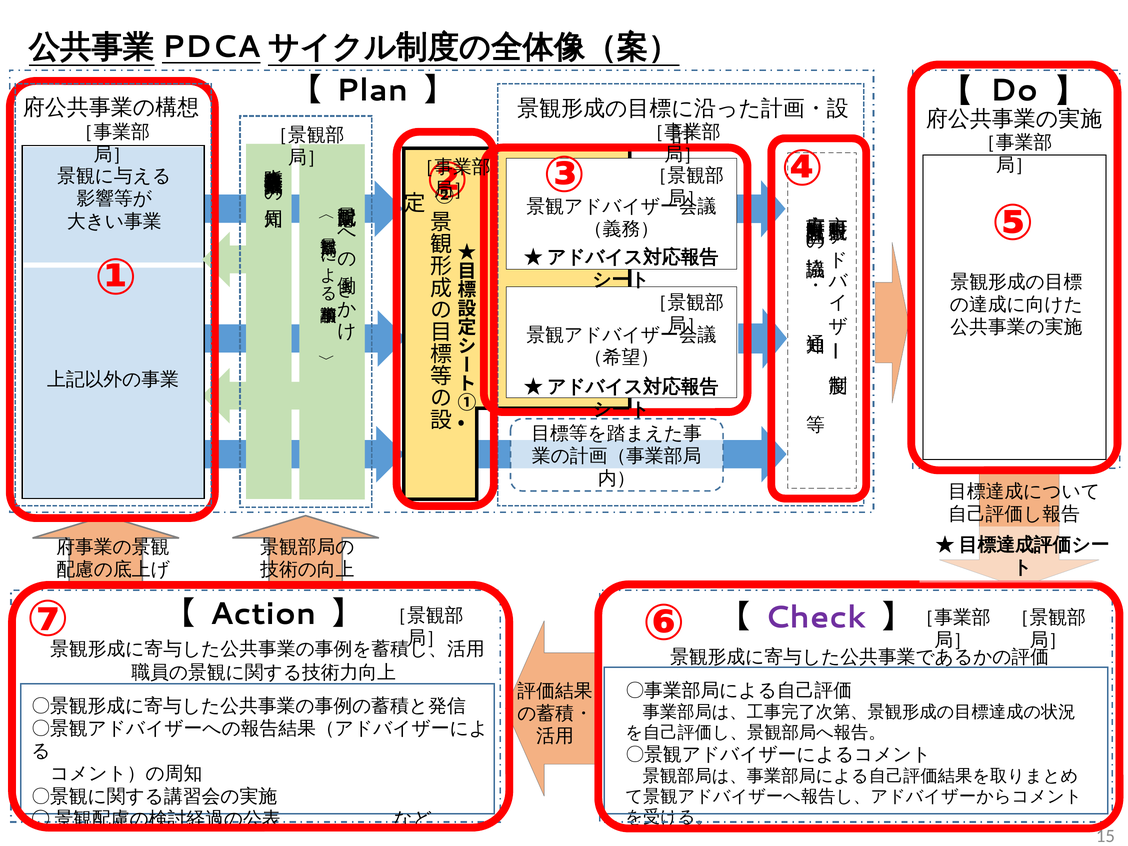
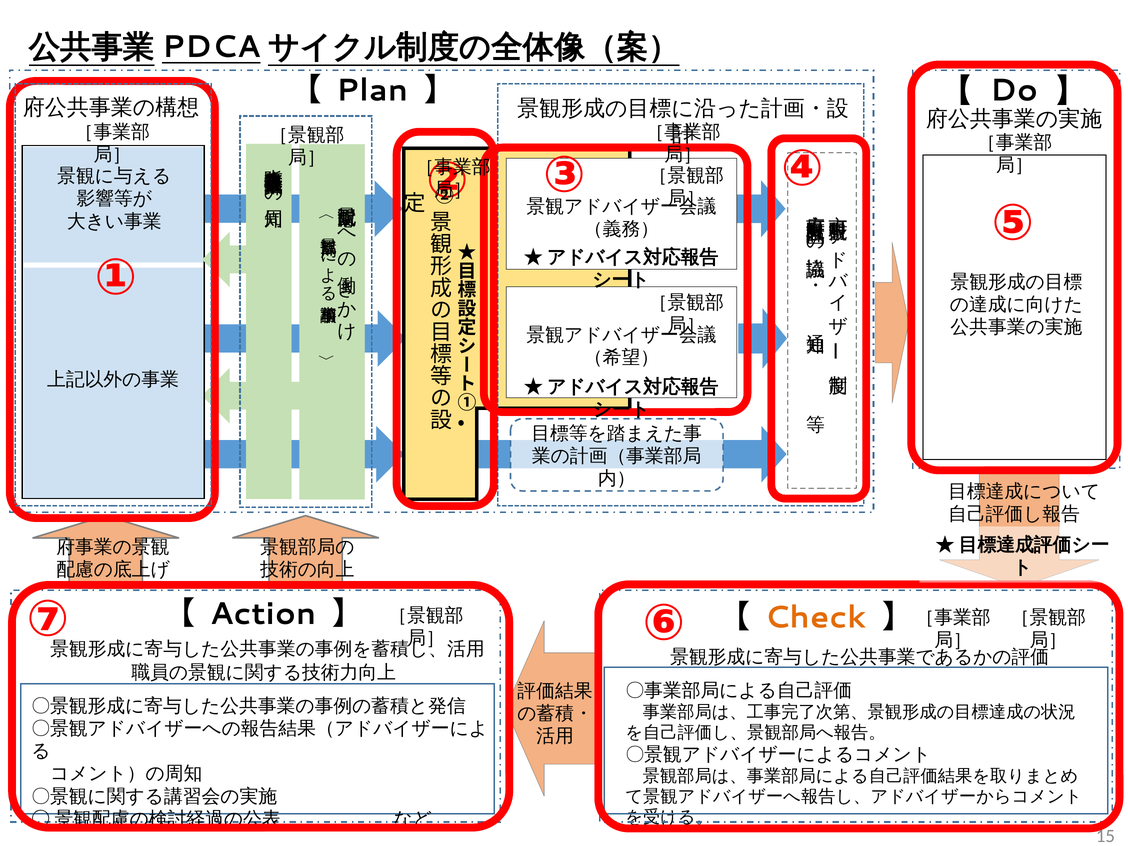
Check colour: purple -> orange (815, 617)
